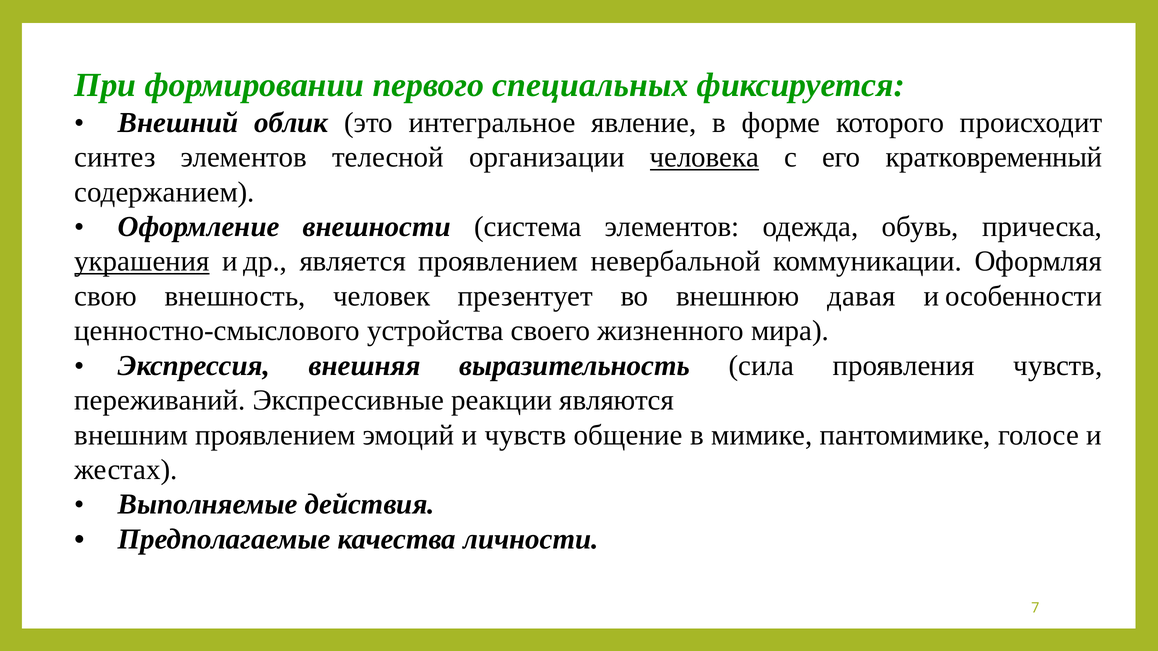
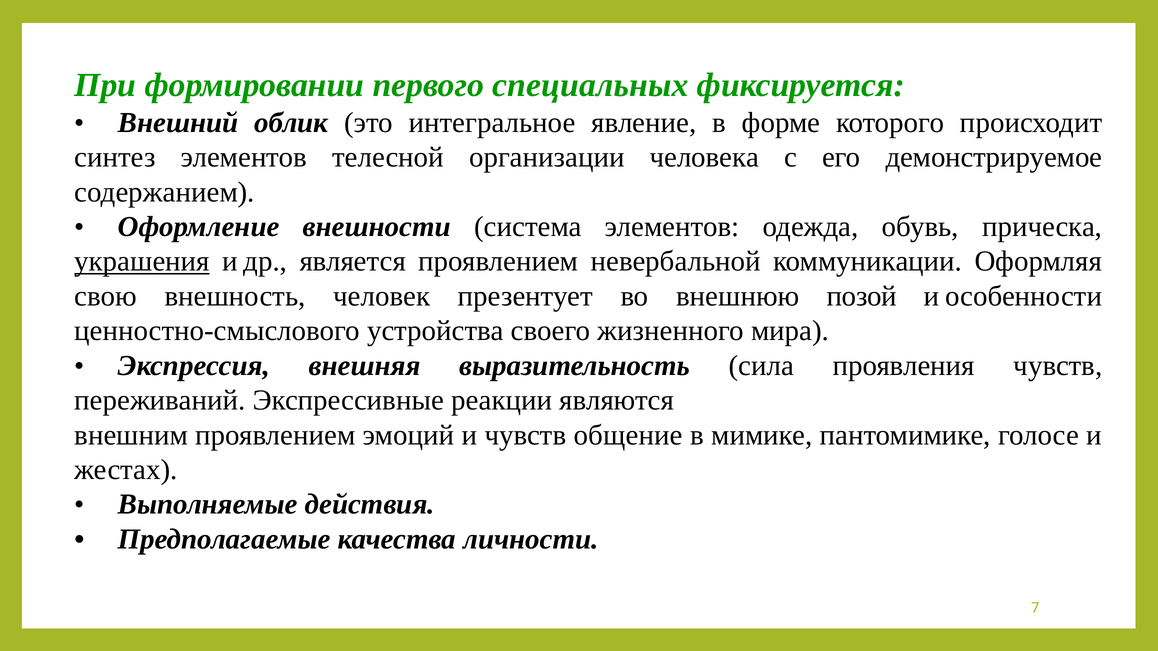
человека underline: present -> none (704, 157)
кратковременный: кратковременный -> демонстрируемое (994, 157)
давая: давая -> позой (862, 296)
